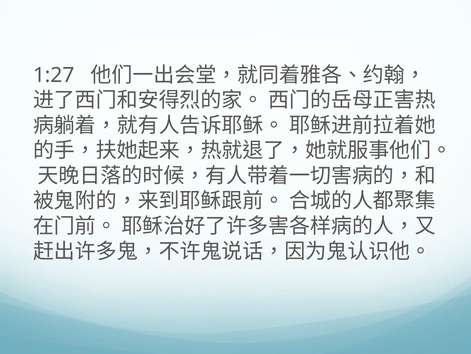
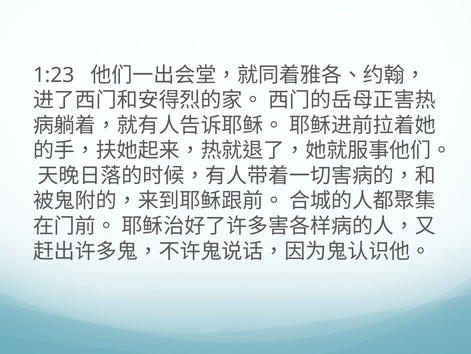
1:27: 1:27 -> 1:23 (54, 75)
